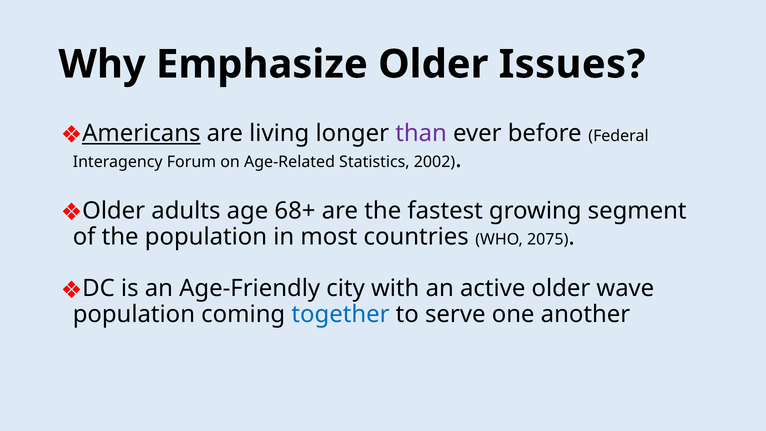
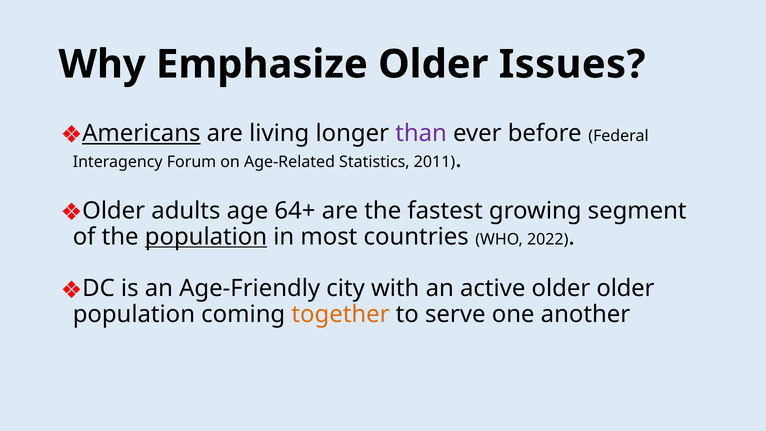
2002: 2002 -> 2011 (435, 162)
68+: 68+ -> 64+ (295, 211)
population underline: none -> present (206, 237)
2075: 2075 -> 2022 (548, 239)
older wave: wave -> older (625, 288)
together colour: blue -> orange (340, 314)
